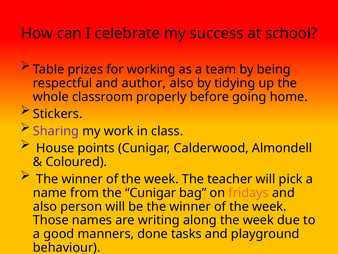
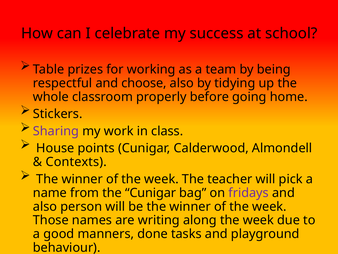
author: author -> choose (144, 83)
Coloured: Coloured -> Contexts (76, 162)
fridays colour: orange -> purple (249, 192)
